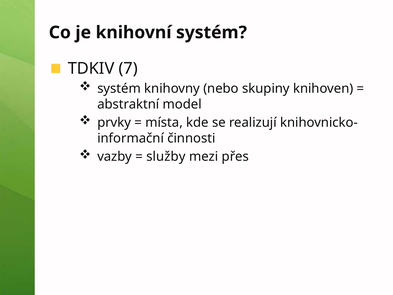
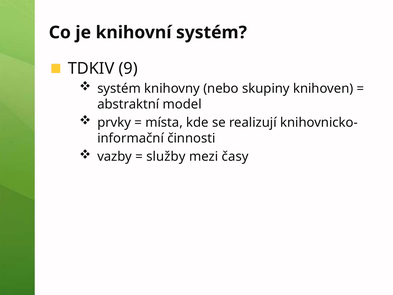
7: 7 -> 9 (128, 68)
přes: přes -> časy (235, 156)
